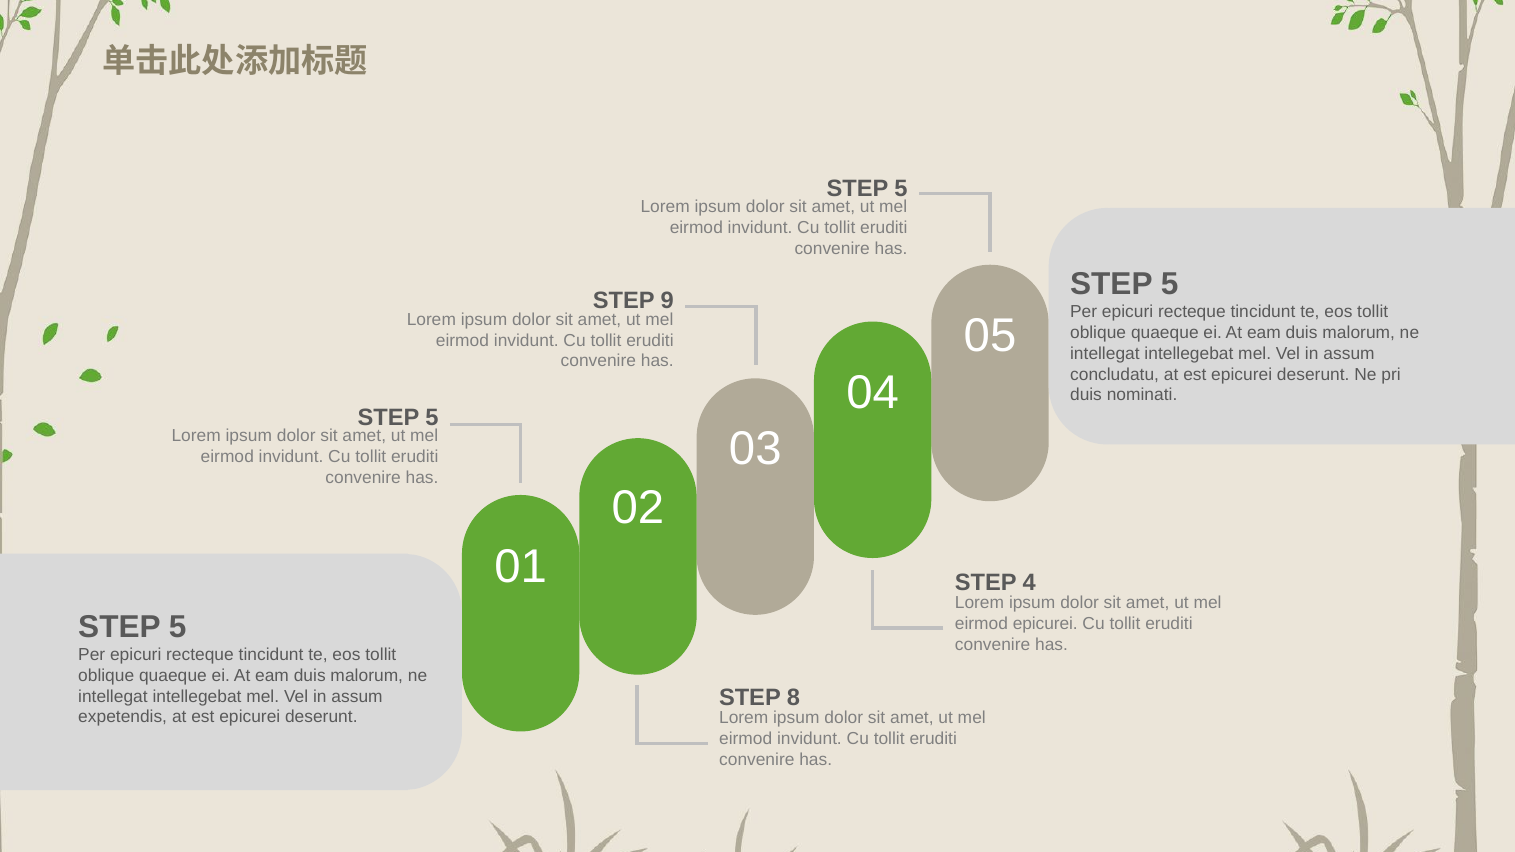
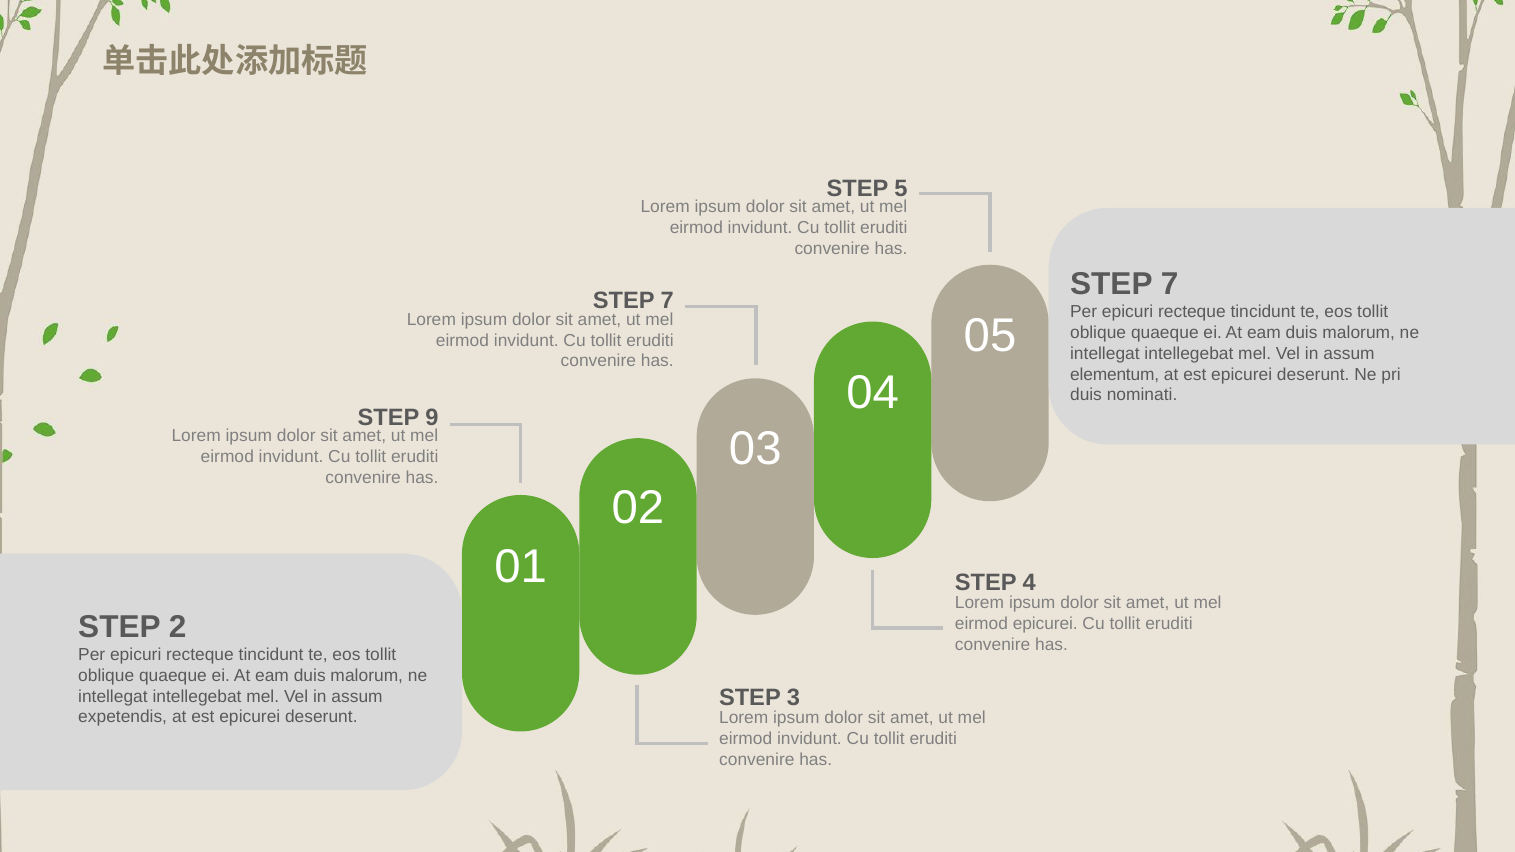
5: 5 -> 7 (1170, 284)
9: 9 -> 7 (667, 301)
concludatu: concludatu -> elementum (1115, 374)
5: 5 -> 9 (432, 418)
5: 5 -> 2 (178, 627)
8: 8 -> 3 (793, 698)
